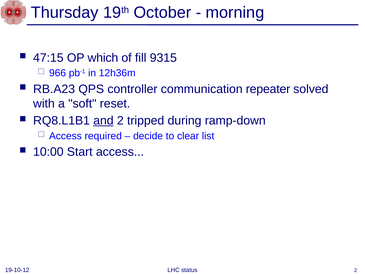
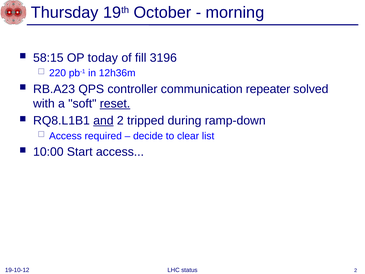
47:15: 47:15 -> 58:15 (48, 58)
which: which -> today (103, 58)
9315: 9315 -> 3196 (163, 58)
966: 966 -> 220 (58, 73)
reset underline: none -> present (115, 104)
